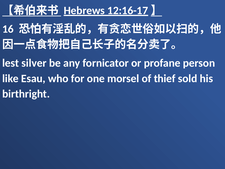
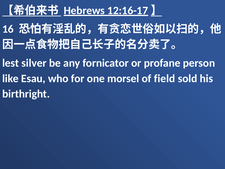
thief: thief -> field (165, 78)
